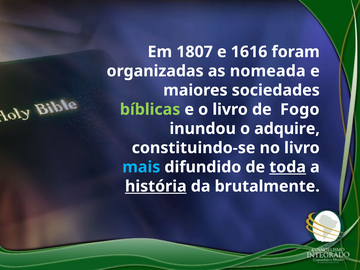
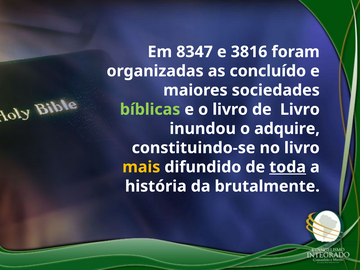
1807: 1807 -> 8347 (195, 52)
1616: 1616 -> 3816 (249, 52)
nomeada: nomeada -> concluído (268, 71)
de Fogo: Fogo -> Livro (300, 109)
mais colour: light blue -> yellow (141, 167)
história underline: present -> none (156, 186)
